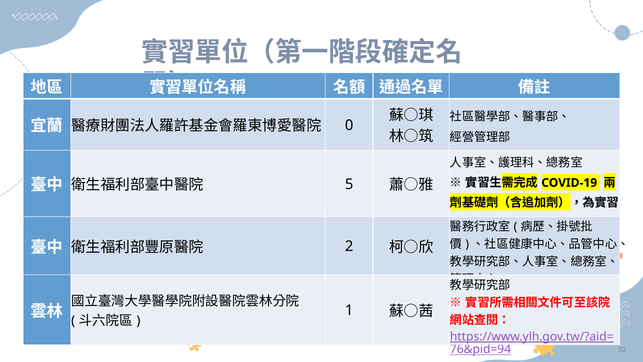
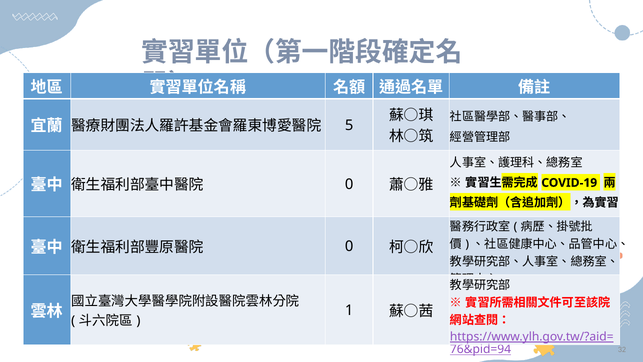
0: 0 -> 5 (349, 125)
5: 5 -> 0 (349, 184)
2: 2 -> 0 (349, 246)
